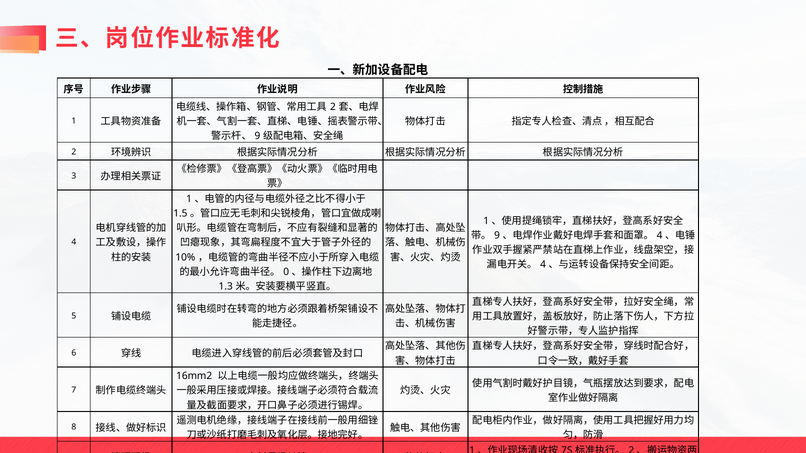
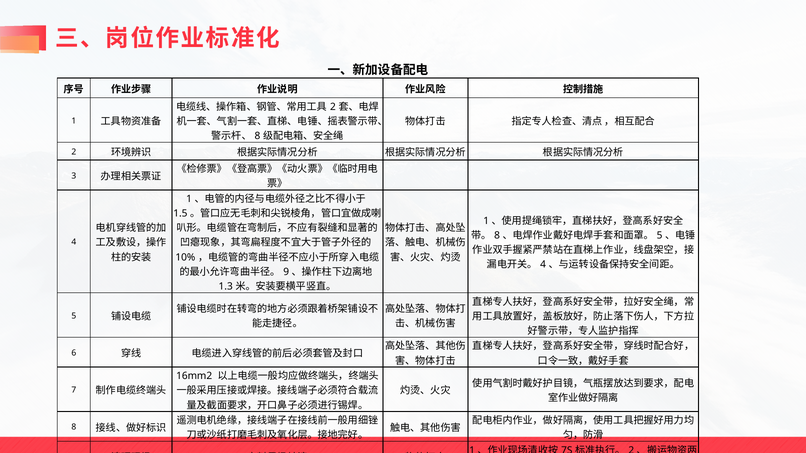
9: 9 -> 8 (257, 136)
9: 9 -> 8 (497, 236)
4: 4 -> 5 (660, 236)
0: 0 -> 9 (286, 272)
